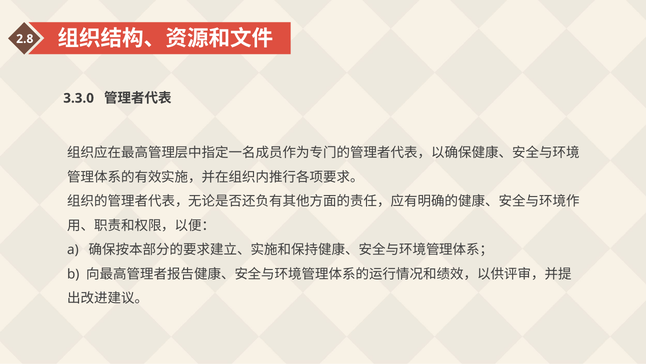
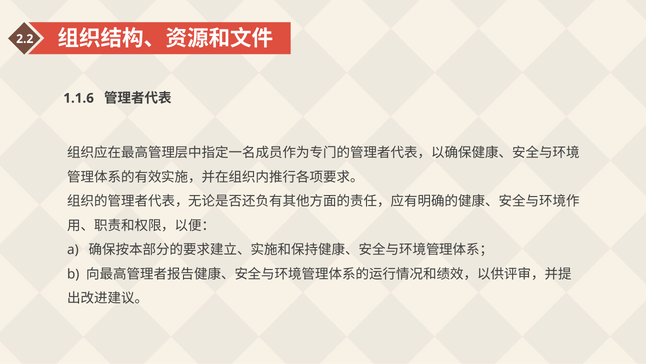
2.8: 2.8 -> 2.2 (25, 39)
3.3.0: 3.3.0 -> 1.1.6 (79, 98)
